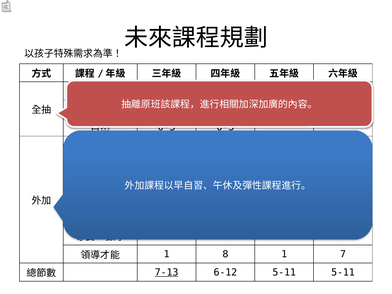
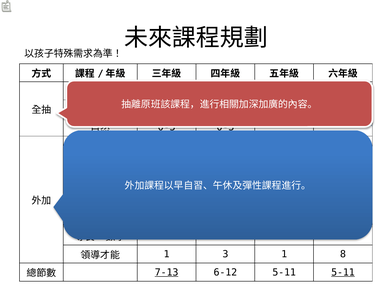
1 8: 8 -> 3 (225, 254)
7: 7 -> 8 (343, 254)
5-11 underline: none -> present (343, 272)
